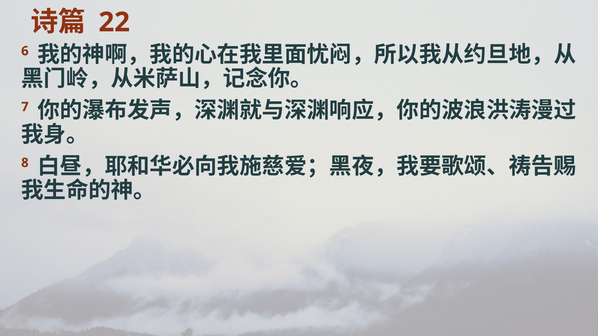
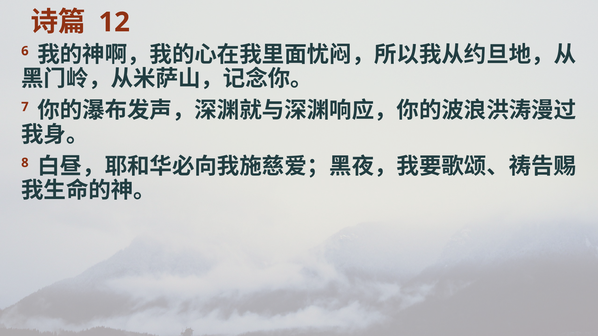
22: 22 -> 12 (114, 22)
